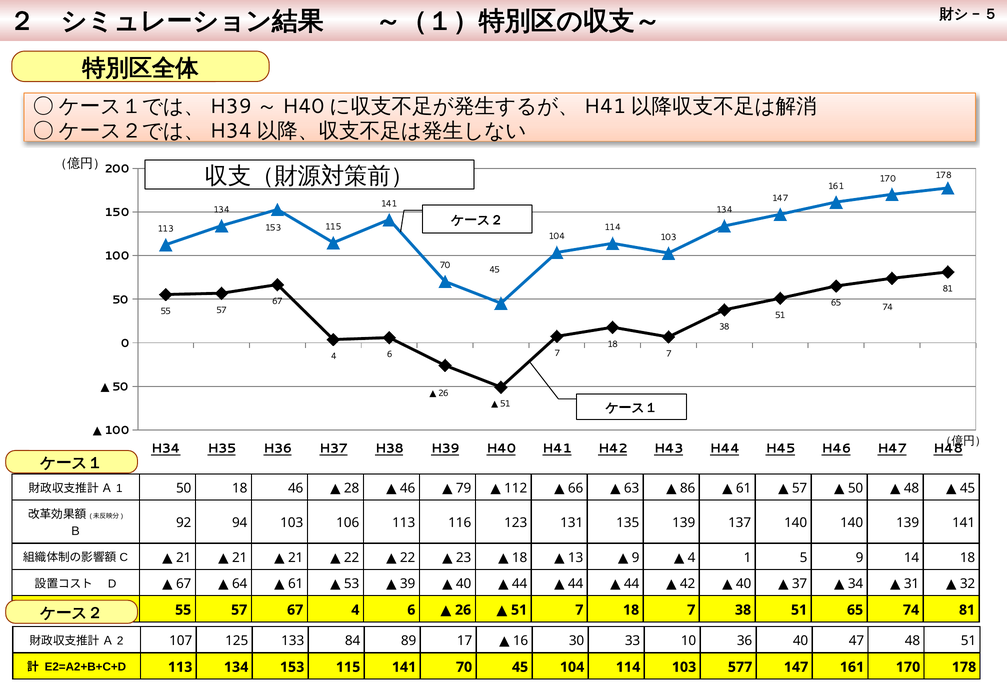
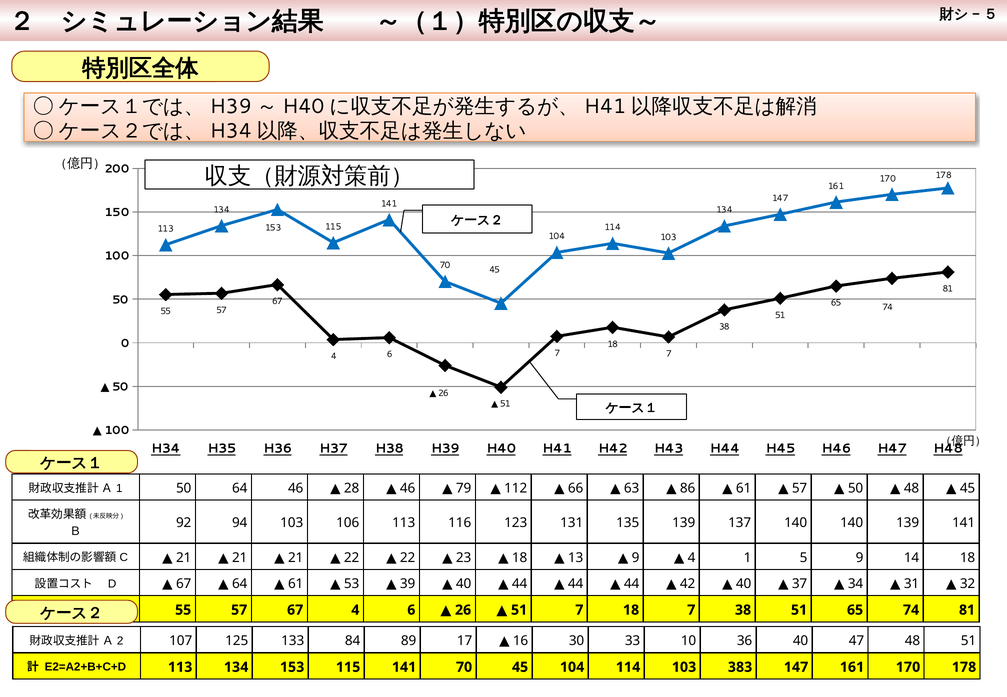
50 18: 18 -> 64 (240, 488)
577: 577 -> 383 (740, 667)
